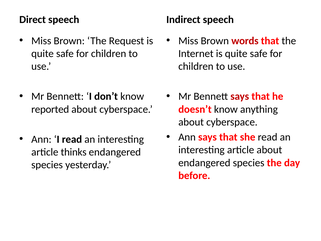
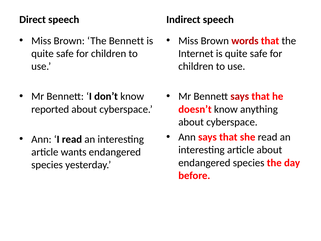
The Request: Request -> Bennett (126, 41)
thinks: thinks -> wants (74, 152)
